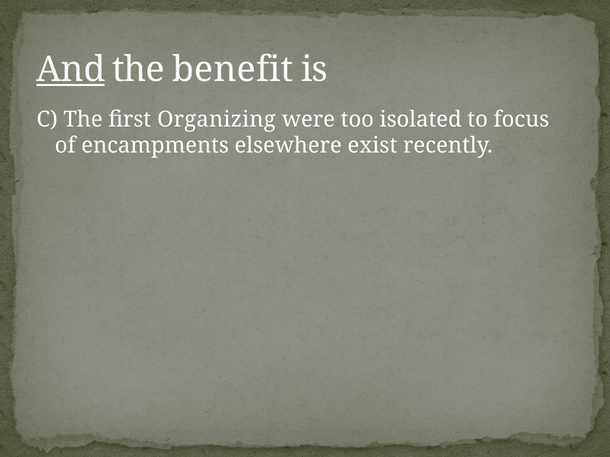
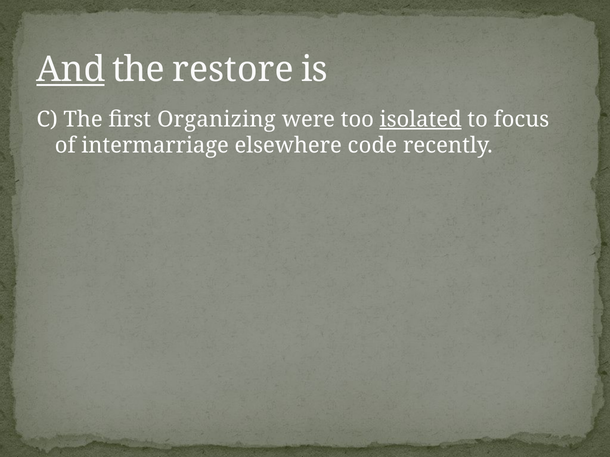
benefit: benefit -> restore (233, 70)
isolated underline: none -> present (421, 119)
encampments: encampments -> intermarriage (155, 146)
exist: exist -> code (372, 146)
